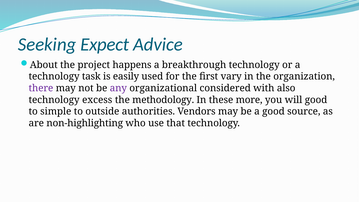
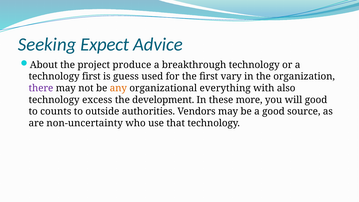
happens: happens -> produce (132, 65)
technology task: task -> first (91, 76)
easily: easily -> guess (126, 76)
any colour: purple -> orange (118, 88)
considered: considered -> everything (225, 88)
methodology: methodology -> development (163, 100)
simple: simple -> counts (56, 111)
non-highlighting: non-highlighting -> non-uncertainty (85, 123)
